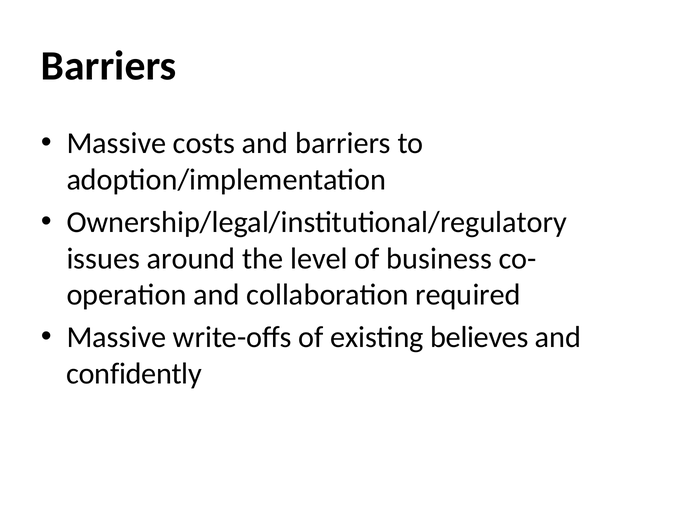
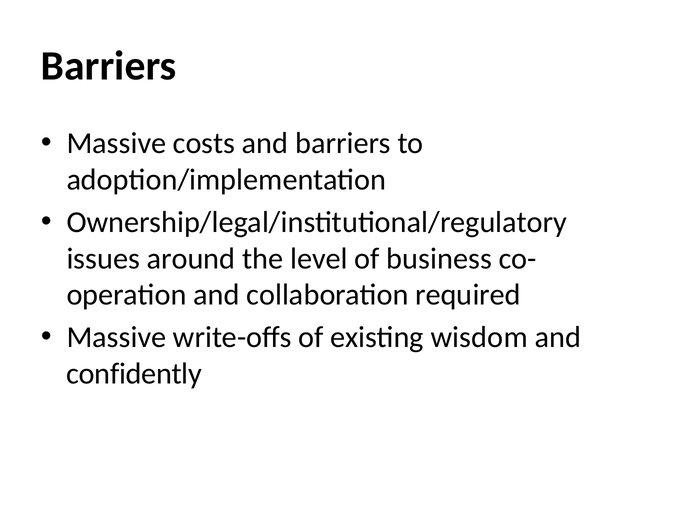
believes: believes -> wisdom (479, 337)
